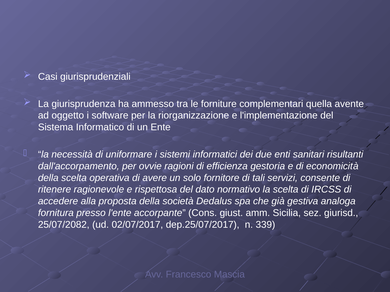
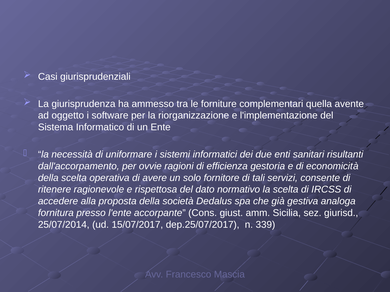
25/07/2082: 25/07/2082 -> 25/07/2014 (64, 225)
02/07/2017: 02/07/2017 -> 15/07/2017 (137, 225)
